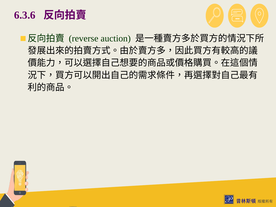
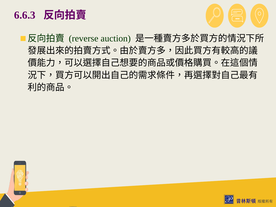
6.3.6: 6.3.6 -> 6.6.3 (25, 15)
